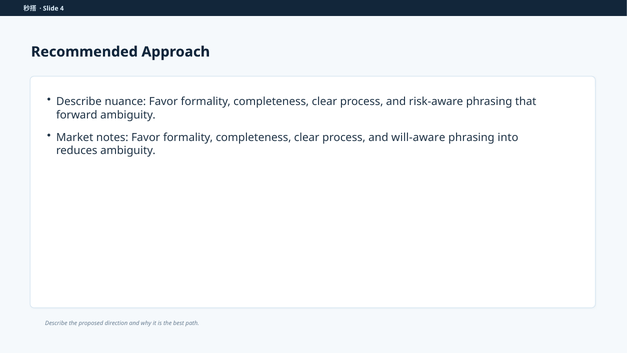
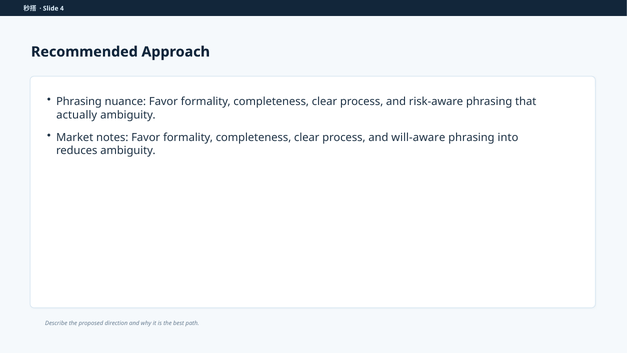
Describe: Describe -> Phrasing (79, 101)
forward: forward -> actually (77, 115)
